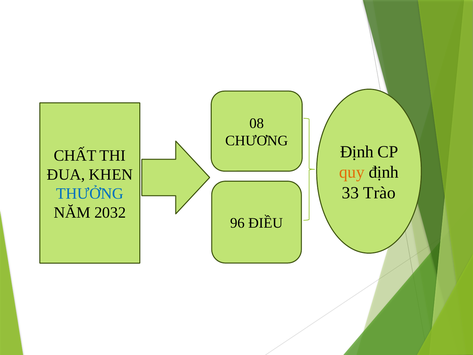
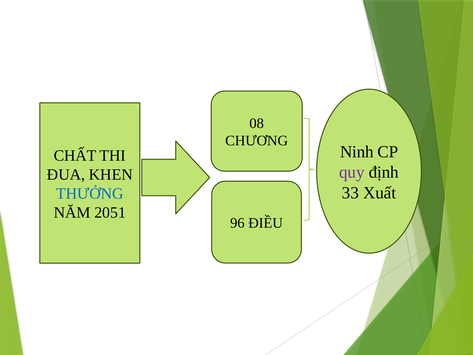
Định: Định -> Ninh (357, 152)
quy colour: orange -> purple (352, 172)
Trào: Trào -> Xuất (380, 193)
2032: 2032 -> 2051 (110, 212)
